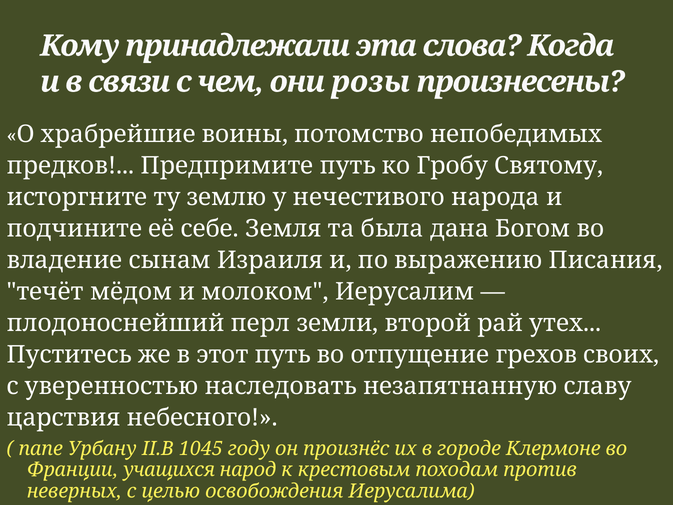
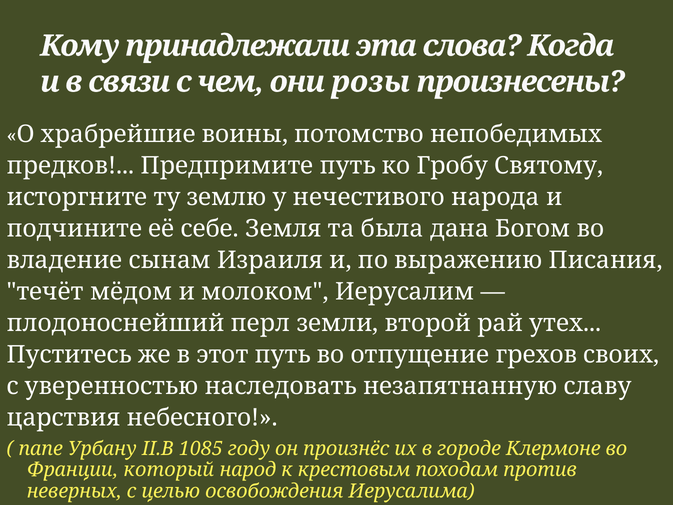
1045: 1045 -> 1085 (201, 448)
учащихся: учащихся -> который (169, 470)
